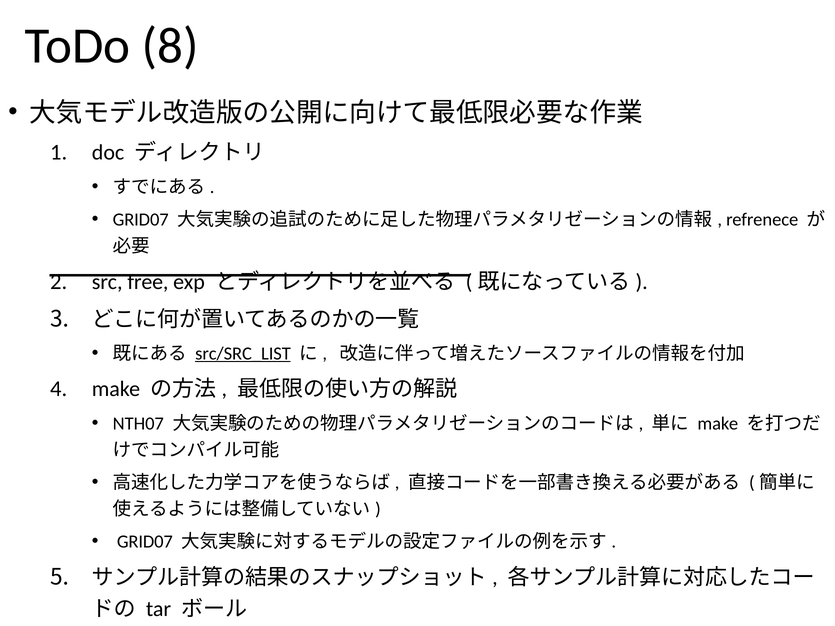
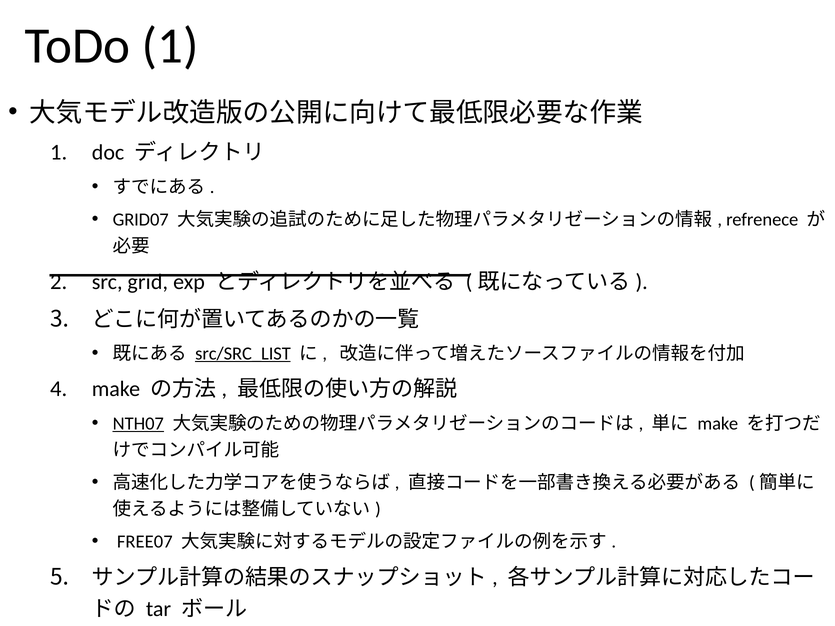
ToDo 8: 8 -> 1 (170, 46)
free: free -> grid (148, 282)
NTH07 underline: none -> present (138, 424)
GRID07: GRID07 -> FREE07 (145, 542)
